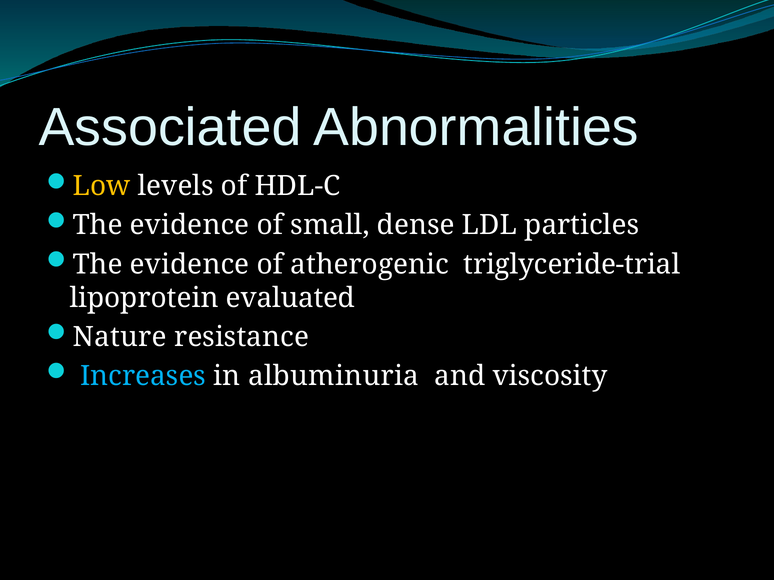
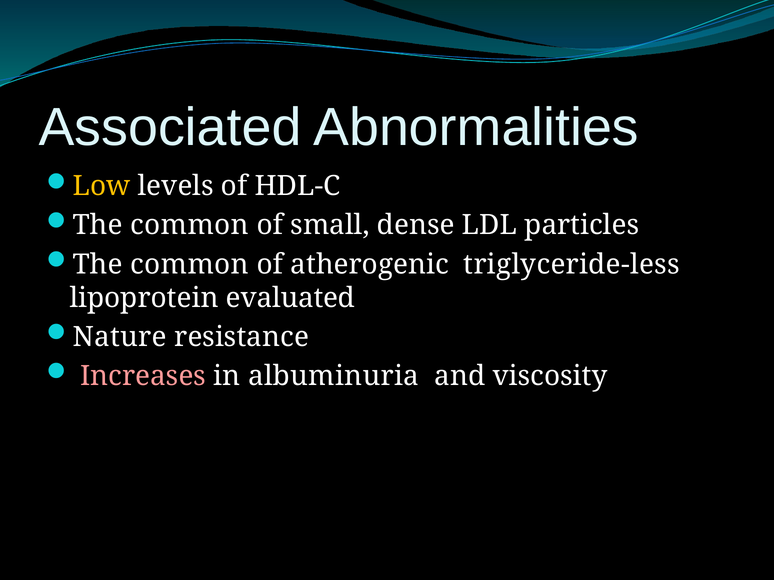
evidence: evidence -> common (190, 225)
evidence: evidence -> common (190, 265)
triglyceride-trial: triglyceride-trial -> triglyceride-less (572, 265)
Increases colour: light blue -> pink (143, 376)
